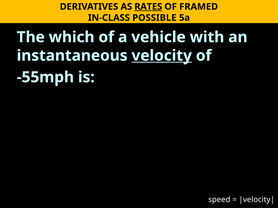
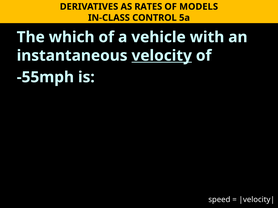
RATES underline: present -> none (148, 7)
FRAMED: FRAMED -> MODELS (199, 7)
POSSIBLE: POSSIBLE -> CONTROL (154, 18)
